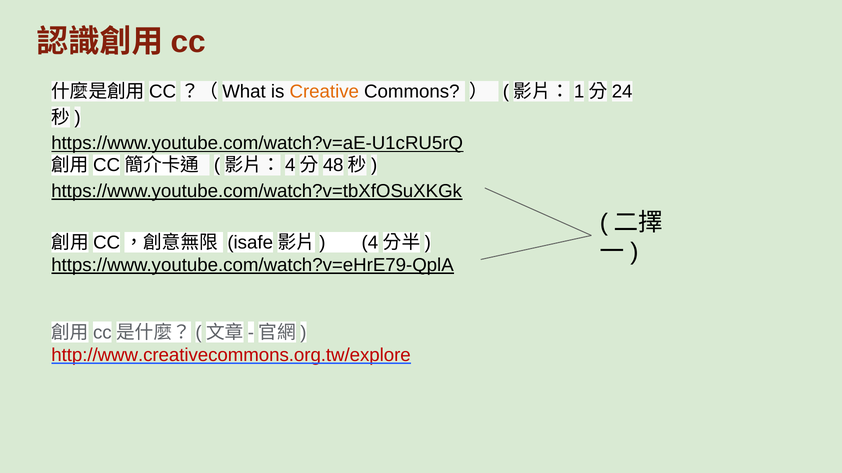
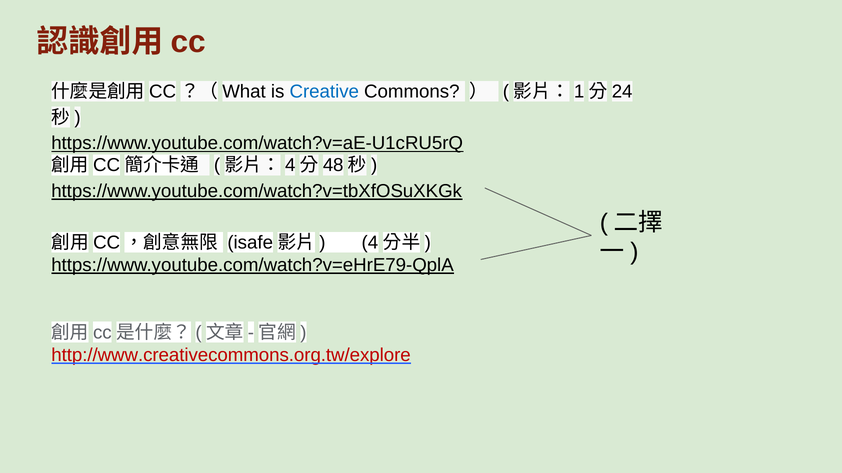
Creative colour: orange -> blue (324, 92)
